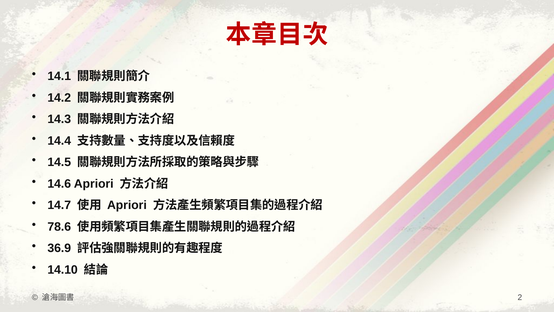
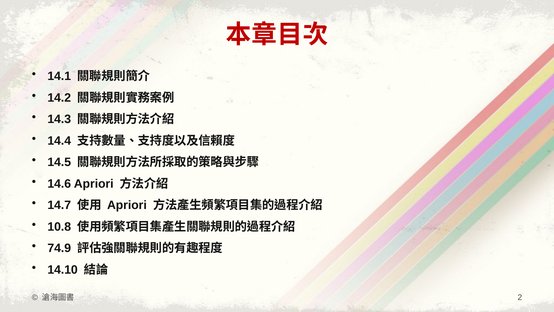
78.6: 78.6 -> 10.8 (59, 227)
36.9: 36.9 -> 74.9 (59, 248)
